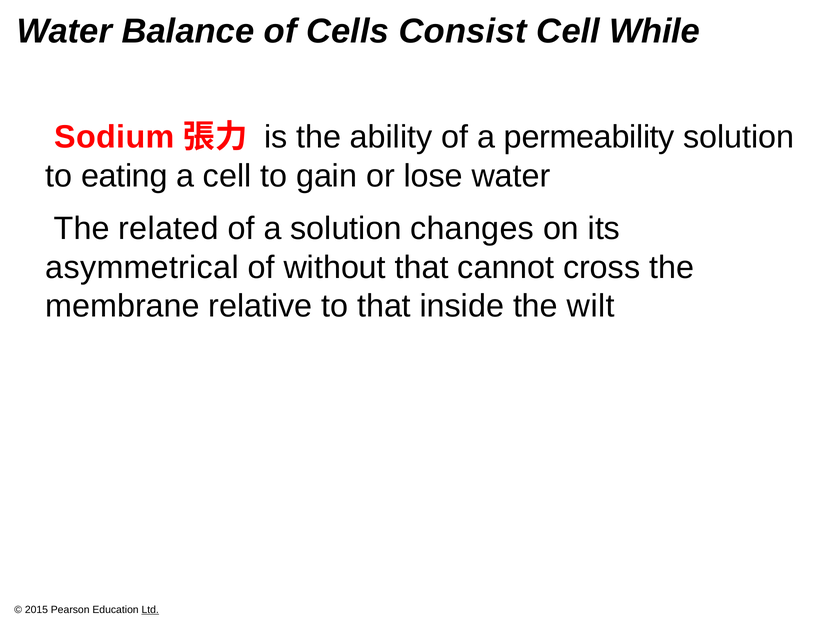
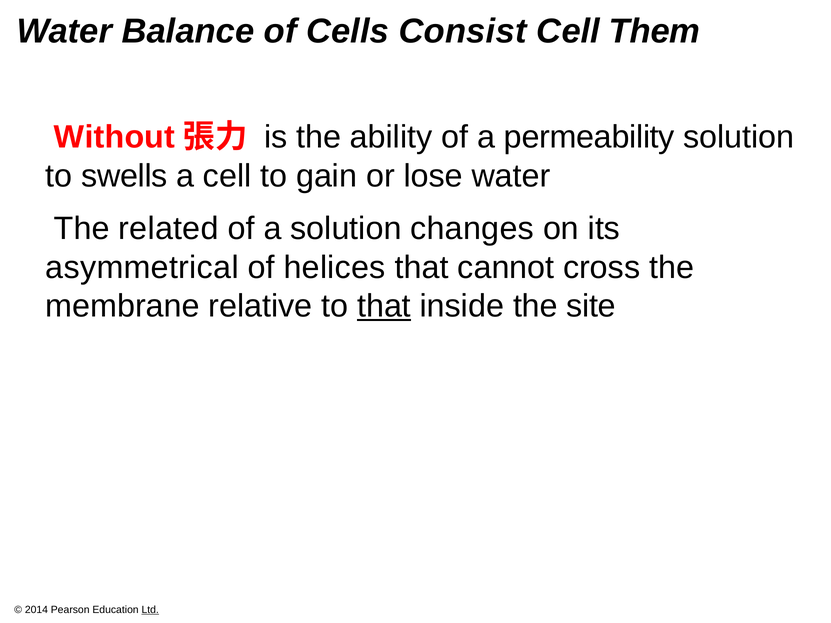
While: While -> Them (655, 32)
Sodium: Sodium -> Without (114, 137)
eating: eating -> swells (124, 176)
without: without -> helices (335, 268)
that underline: none -> present (384, 306)
wilt: wilt -> site (591, 306)
2015: 2015 -> 2014 (36, 610)
